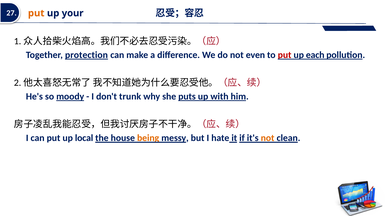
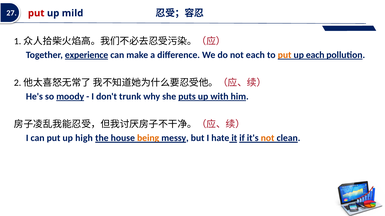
put colour: orange -> red (36, 13)
your: your -> mild (73, 13)
protection: protection -> experience (87, 55)
not even: even -> each (255, 55)
put colour: red -> orange (285, 55)
local: local -> high (84, 138)
